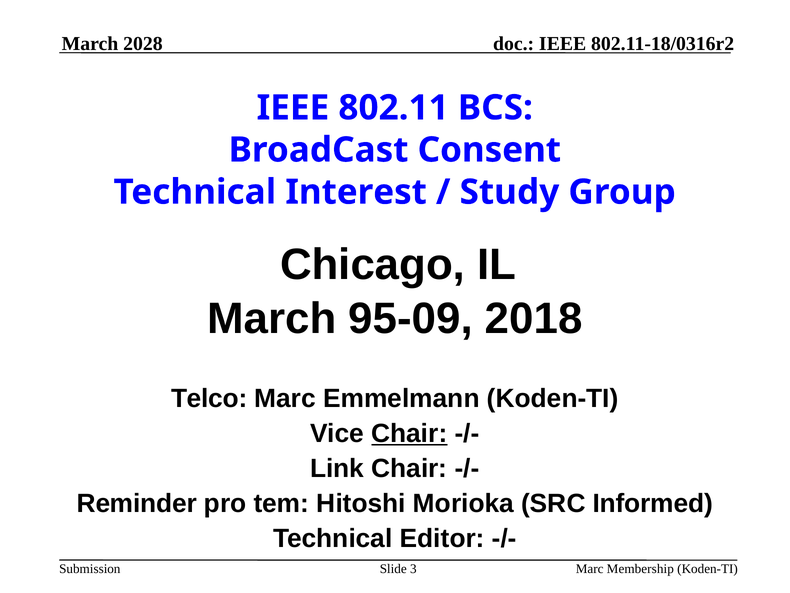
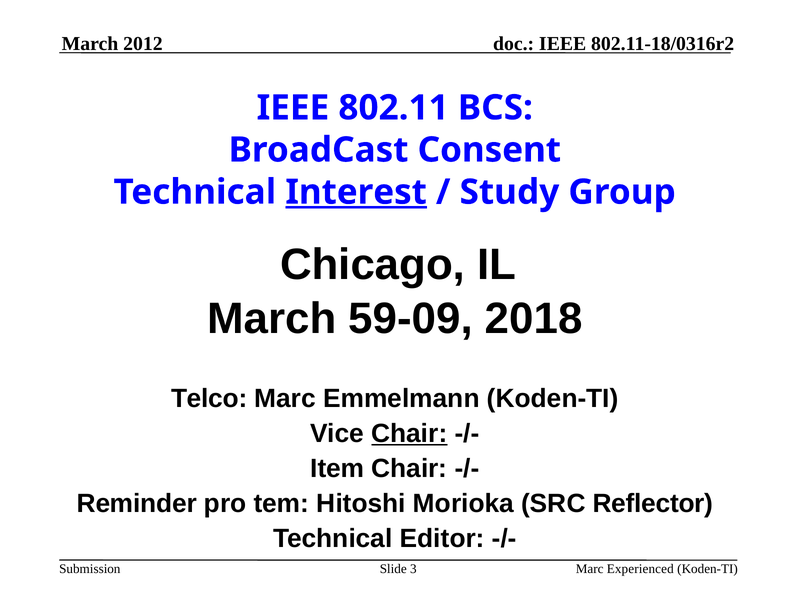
2028: 2028 -> 2012 (143, 44)
Interest underline: none -> present (356, 192)
95-09: 95-09 -> 59-09 (411, 318)
Link: Link -> Item (337, 468)
Informed: Informed -> Reflector (653, 503)
Membership: Membership -> Experienced (640, 568)
